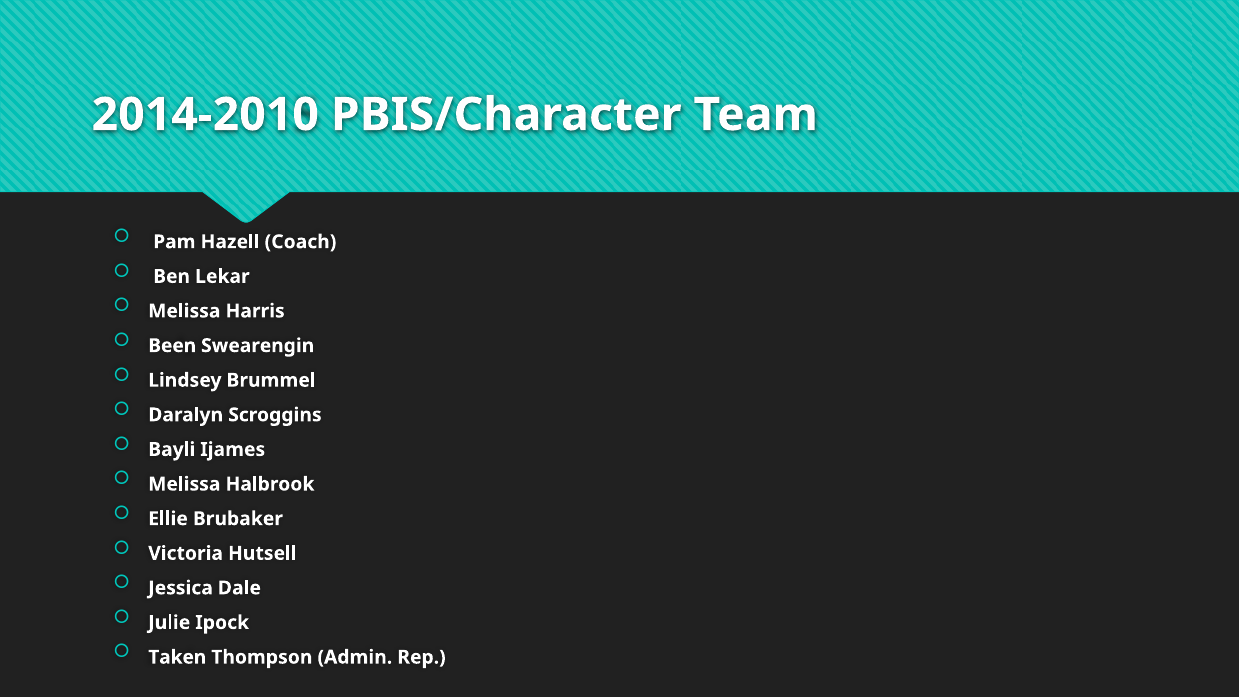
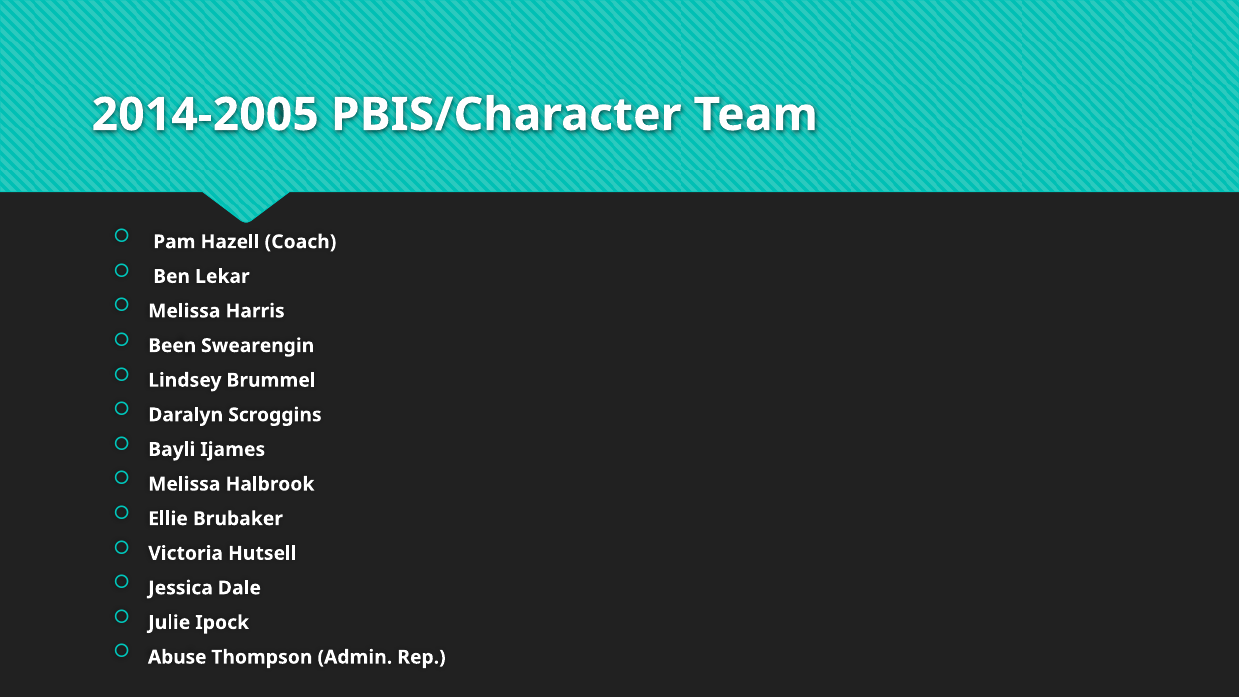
2014-2010: 2014-2010 -> 2014-2005 (205, 115)
Taken: Taken -> Abuse (177, 657)
